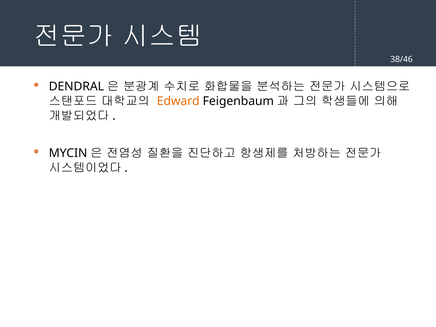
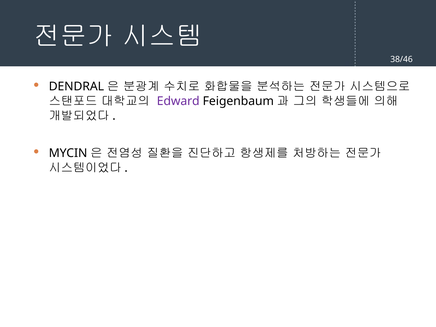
Edward colour: orange -> purple (178, 101)
